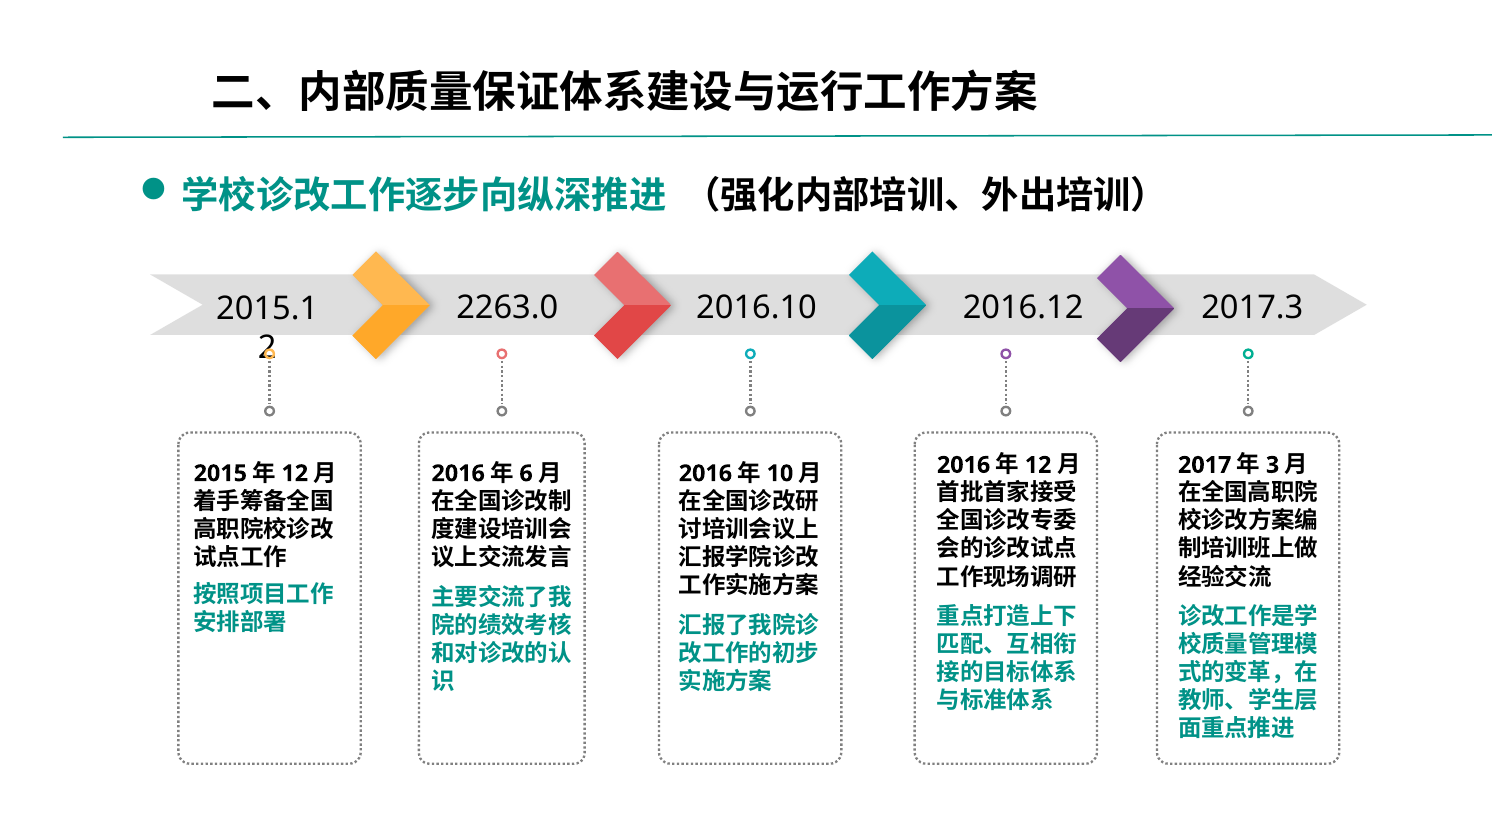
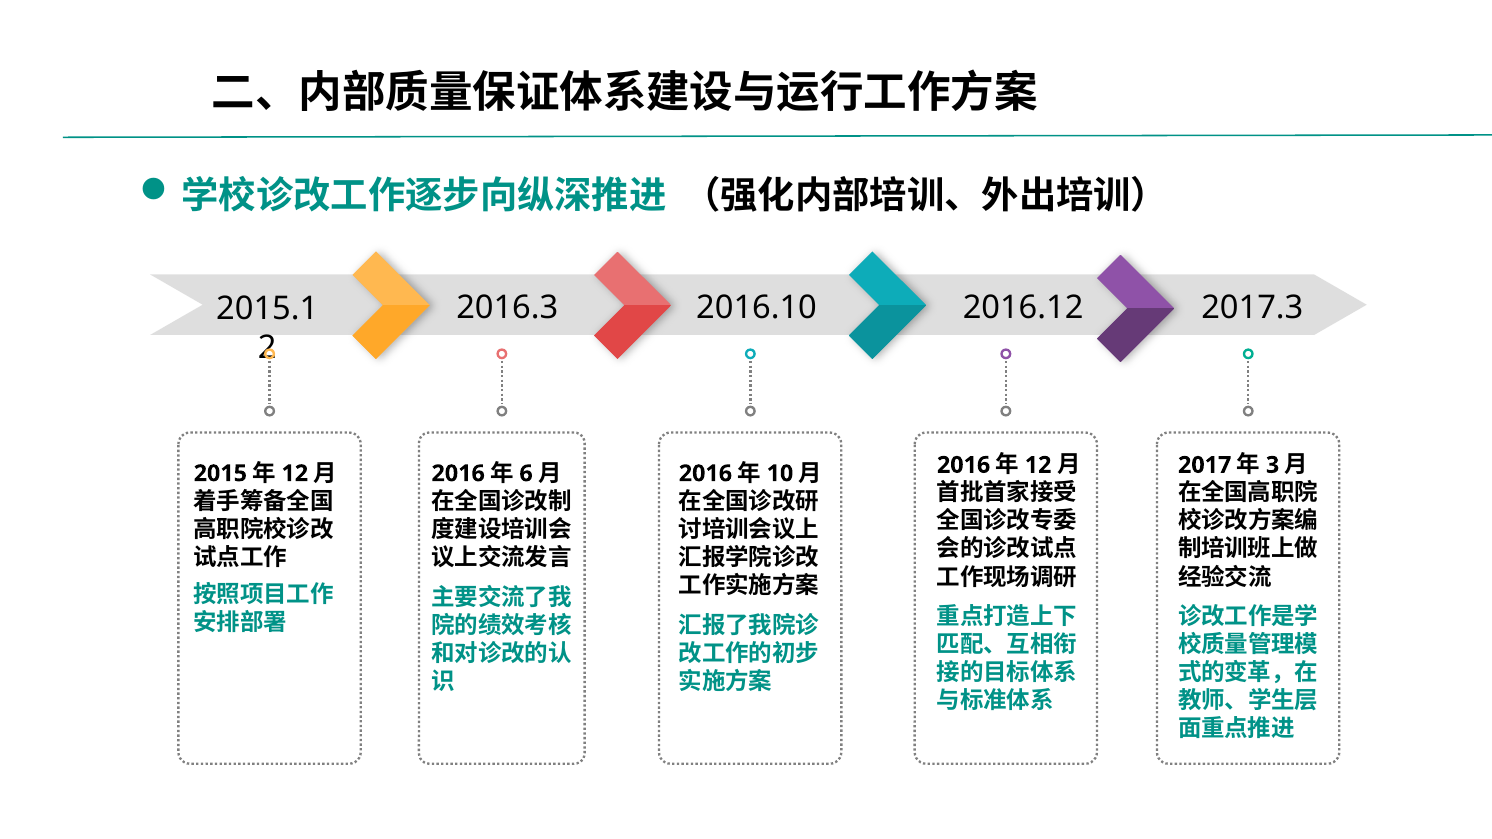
2263.0: 2263.0 -> 2016.3 (507, 308)
